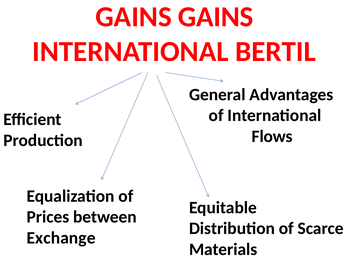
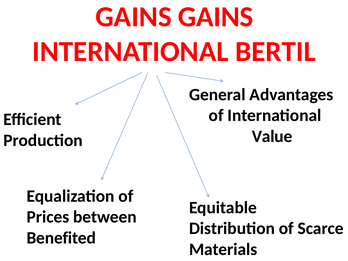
Flows: Flows -> Value (272, 136)
Exchange: Exchange -> Benefited (61, 238)
